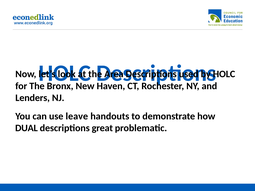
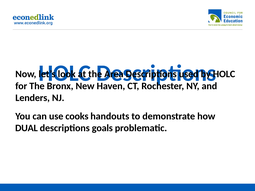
leave: leave -> cooks (77, 116)
great: great -> goals (102, 128)
